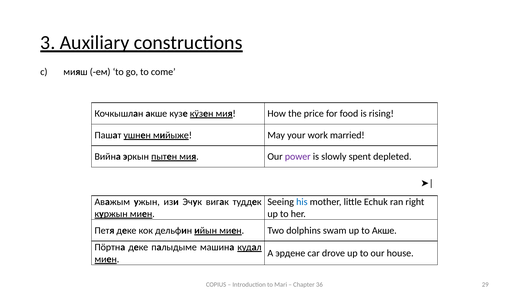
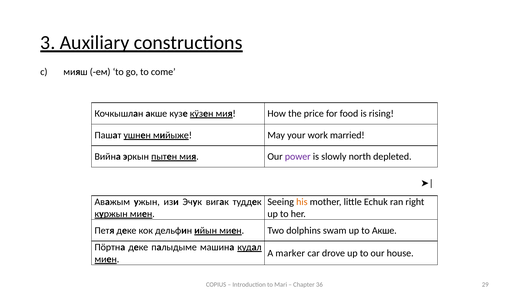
spent: spent -> north (360, 156)
his colour: blue -> orange (302, 202)
эрдене: эрдене -> marker (290, 253)
